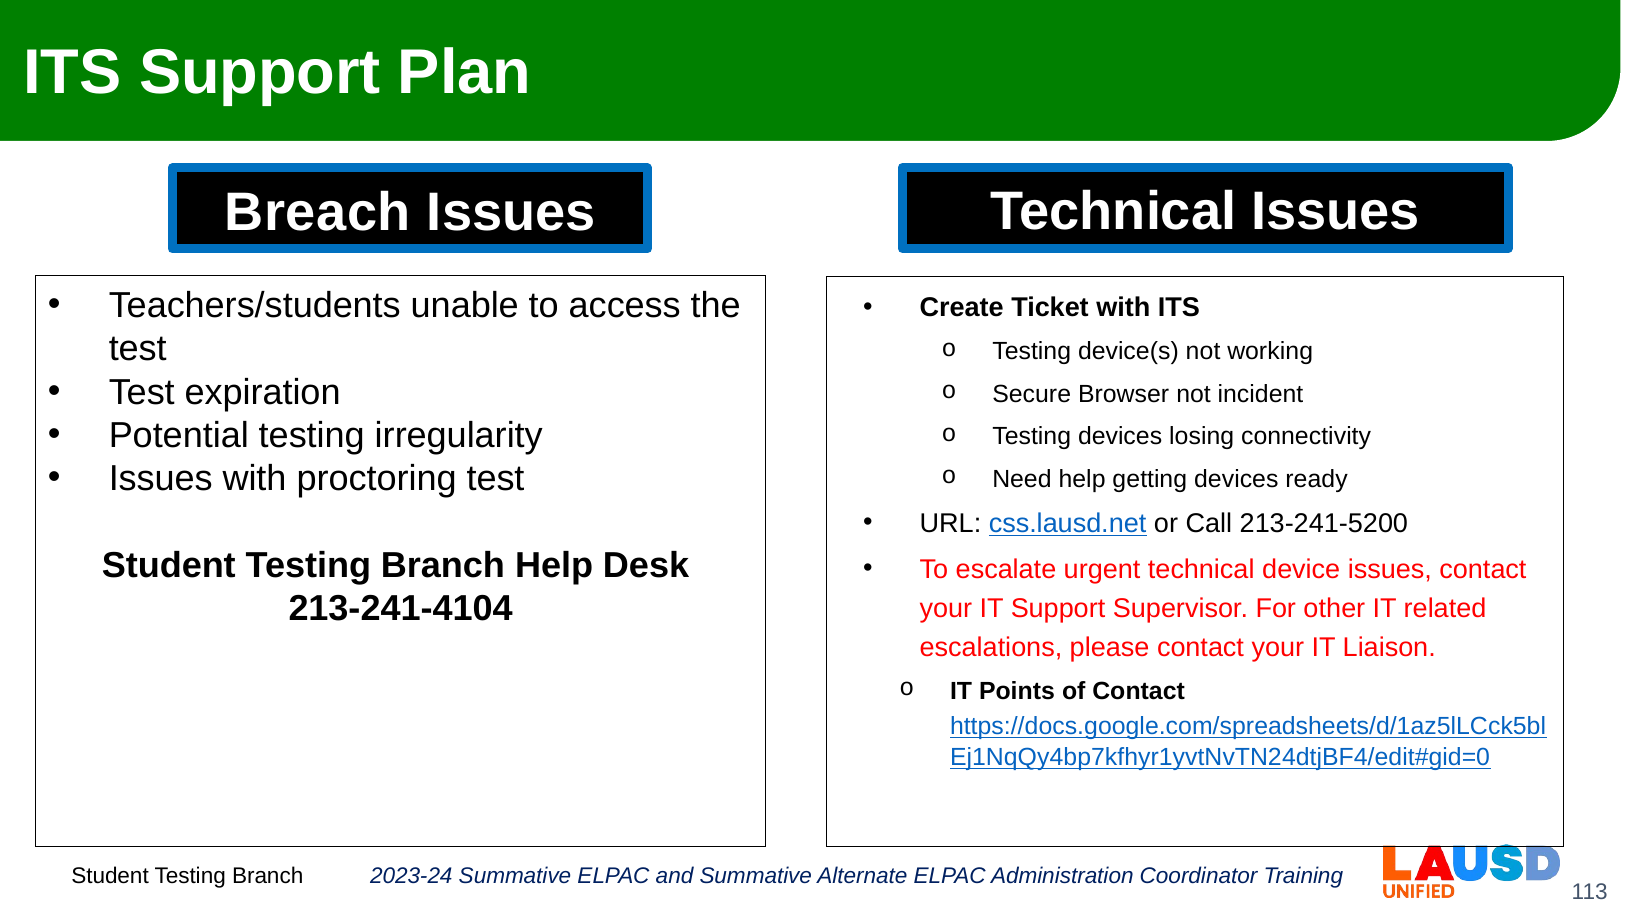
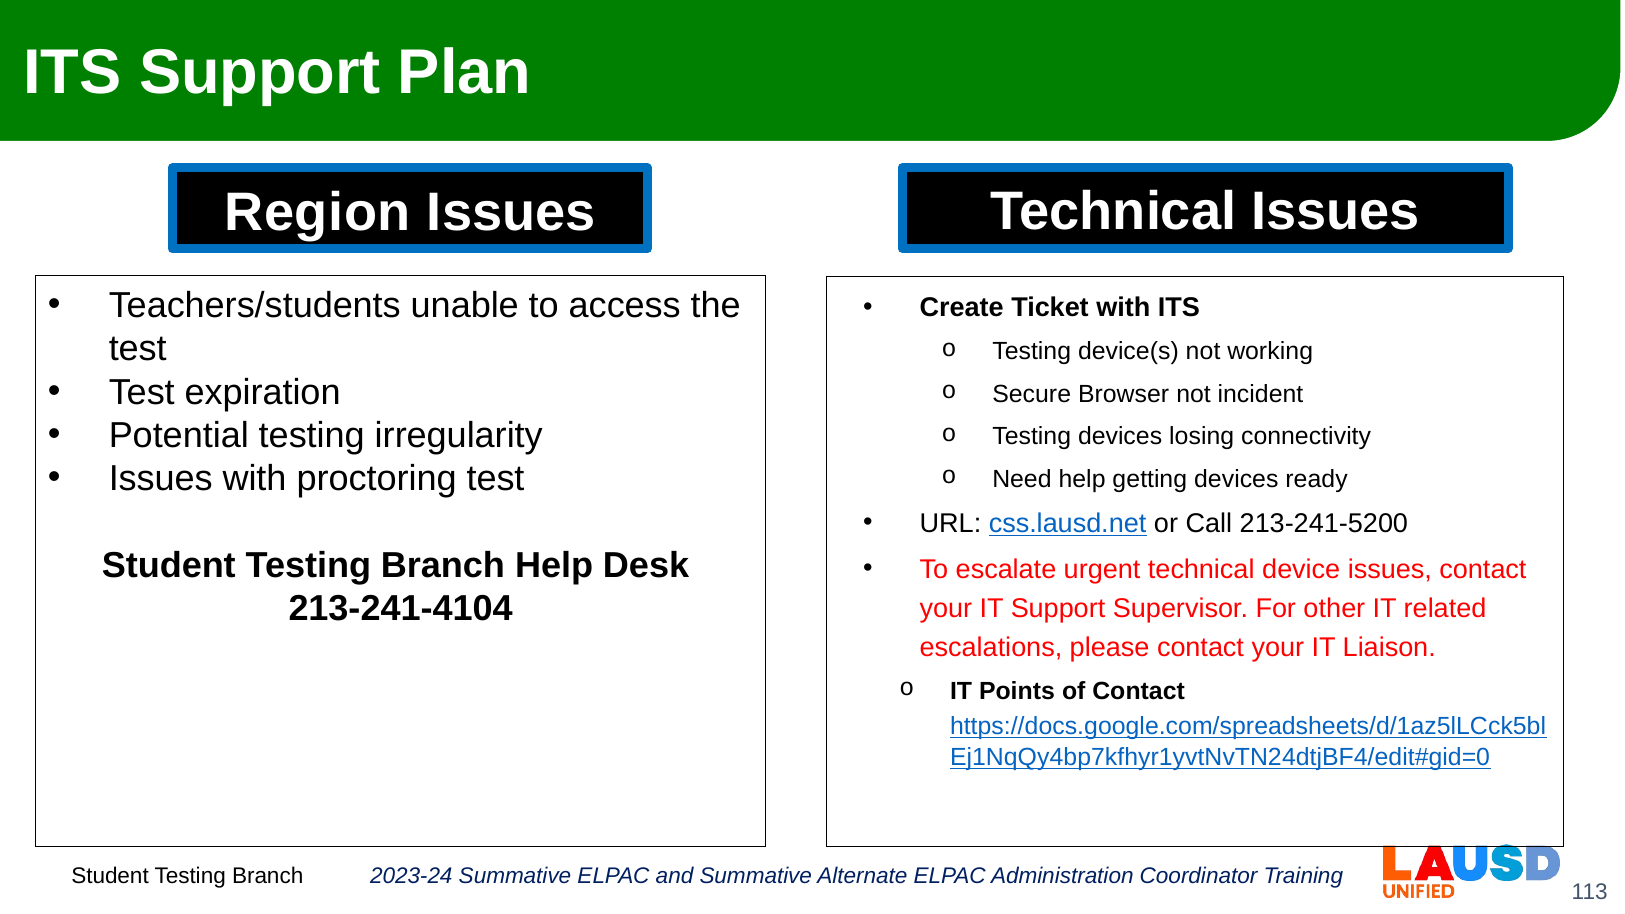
Breach: Breach -> Region (318, 212)
